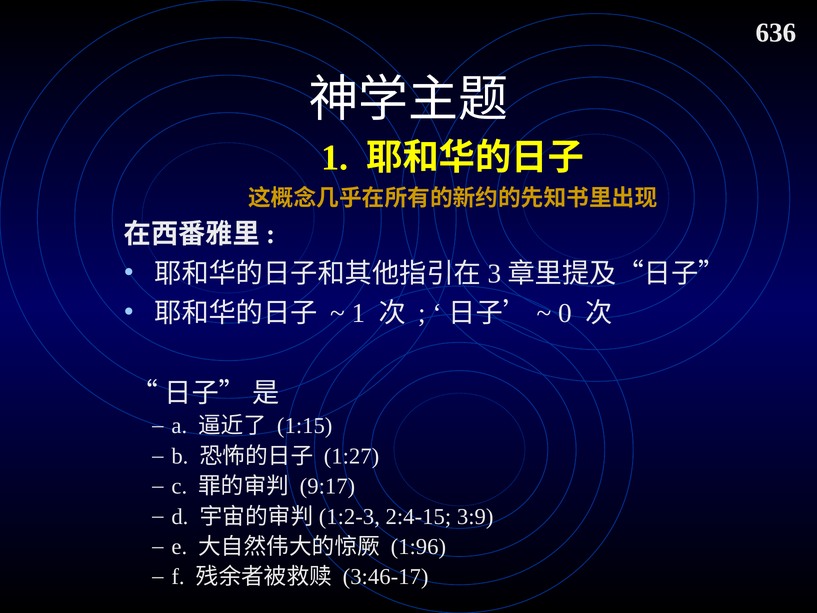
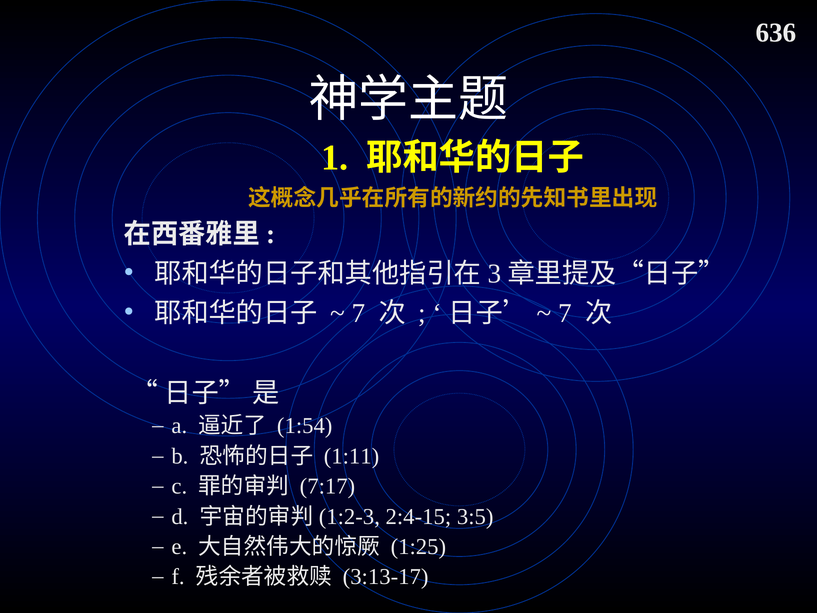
1: 1 -> 7 (359, 313)
0: 0 -> 7 (565, 313)
1:15: 1:15 -> 1:54 (305, 426)
1:27: 1:27 -> 1:11 (352, 456)
9:17: 9:17 -> 7:17 (327, 486)
3:9: 3:9 -> 3:5 (475, 516)
1:96: 1:96 -> 1:25 (418, 546)
3:46-17: 3:46-17 -> 3:13-17 (386, 577)
